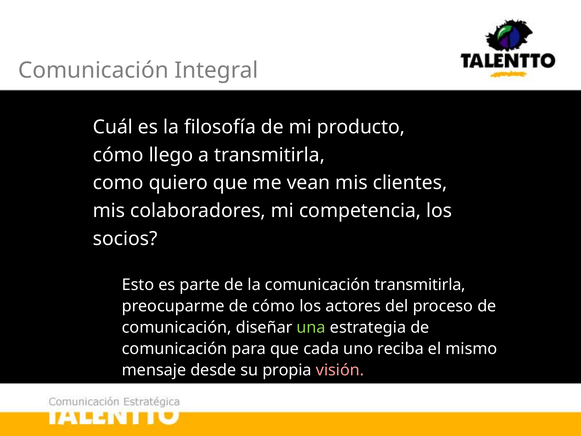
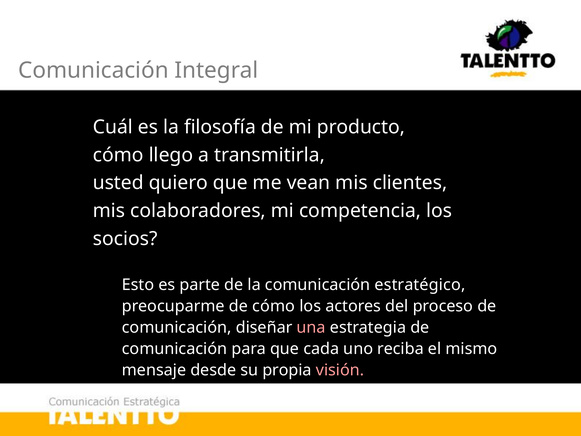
como: como -> usted (118, 183)
comunicación transmitirla: transmitirla -> estratégico (420, 285)
una colour: light green -> pink (311, 327)
